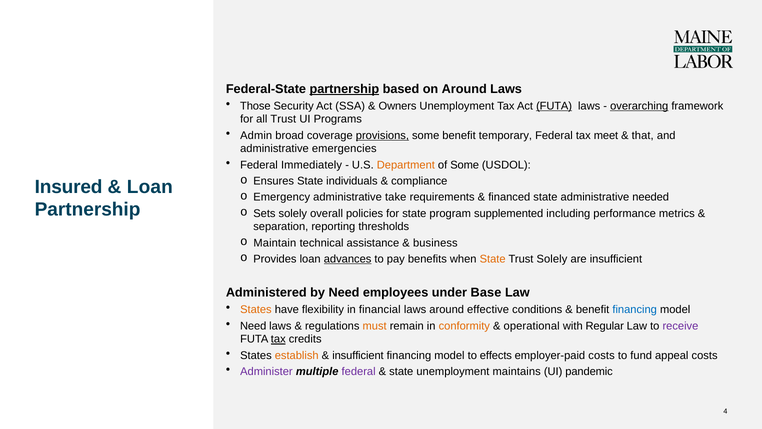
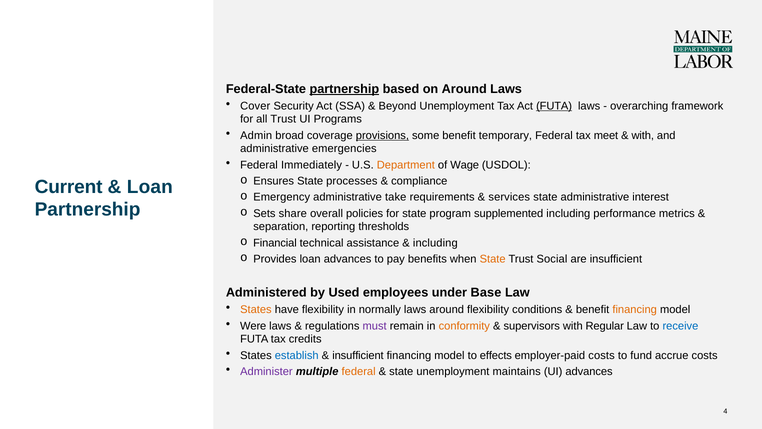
Those: Those -> Cover (255, 106)
Owners: Owners -> Beyond (397, 106)
overarching underline: present -> none (639, 106)
that: that -> with (643, 135)
of Some: Some -> Wage (465, 165)
individuals: individuals -> processes (352, 181)
Insured: Insured -> Current (69, 187)
financed: financed -> services (509, 197)
needed: needed -> interest (651, 197)
Sets solely: solely -> share (293, 213)
Maintain: Maintain -> Financial (275, 243)
business: business -> including (435, 243)
advances underline: present -> none (348, 259)
Trust Solely: Solely -> Social (552, 259)
by Need: Need -> Used (344, 292)
financial: financial -> normally (380, 309)
around effective: effective -> flexibility (488, 309)
financing colour: blue -> orange (635, 309)
Need: Need -> Were (253, 326)
must colour: orange -> purple (375, 326)
operational: operational -> supervisors (532, 326)
receive colour: purple -> blue (680, 326)
tax underline: present -> none (278, 339)
establish colour: orange -> blue (297, 355)
appeal: appeal -> accrue (672, 355)
federal colour: purple -> orange (359, 371)
UI pandemic: pandemic -> advances (589, 371)
